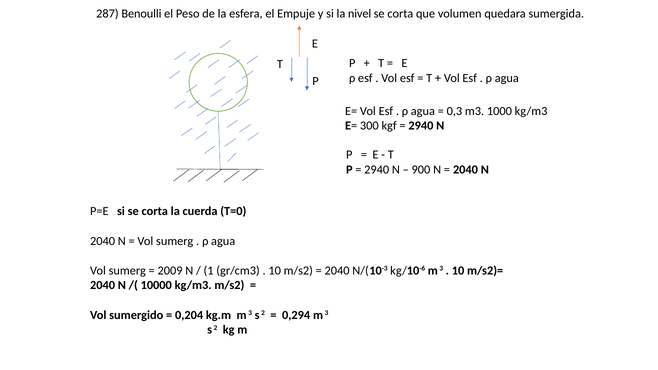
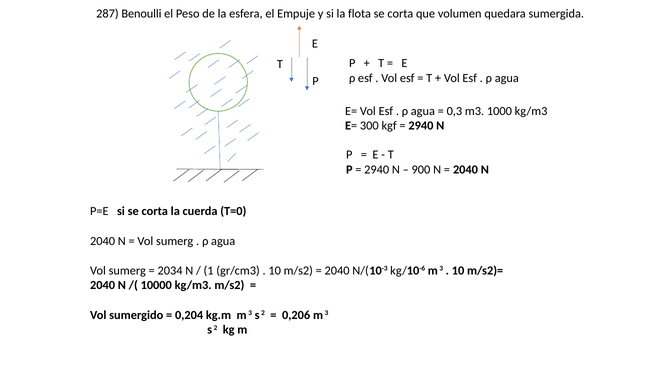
nivel: nivel -> flota (360, 14)
2009: 2009 -> 2034 (170, 271)
0,294: 0,294 -> 0,206 (296, 315)
